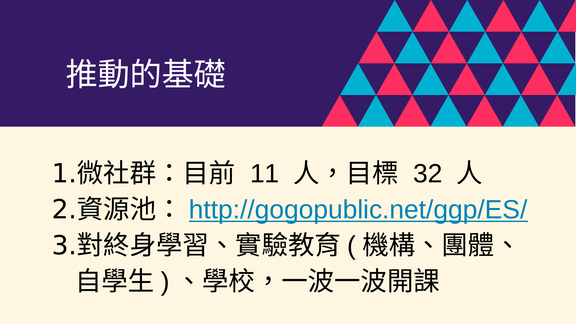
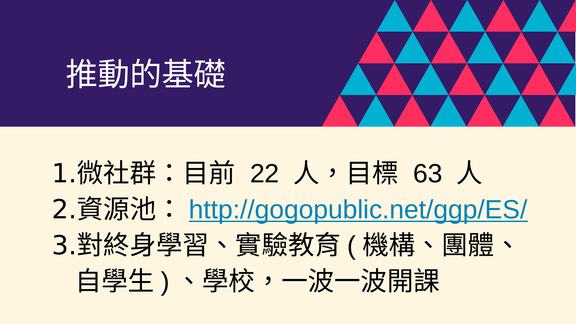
11: 11 -> 22 (265, 174)
32: 32 -> 63 (428, 174)
